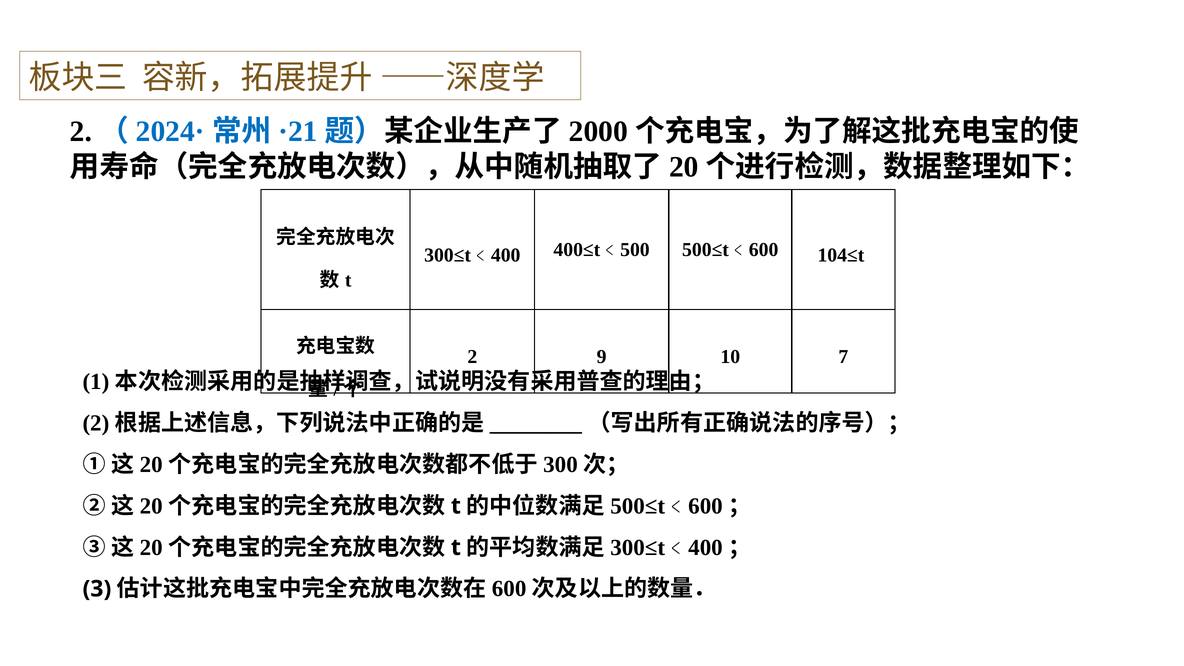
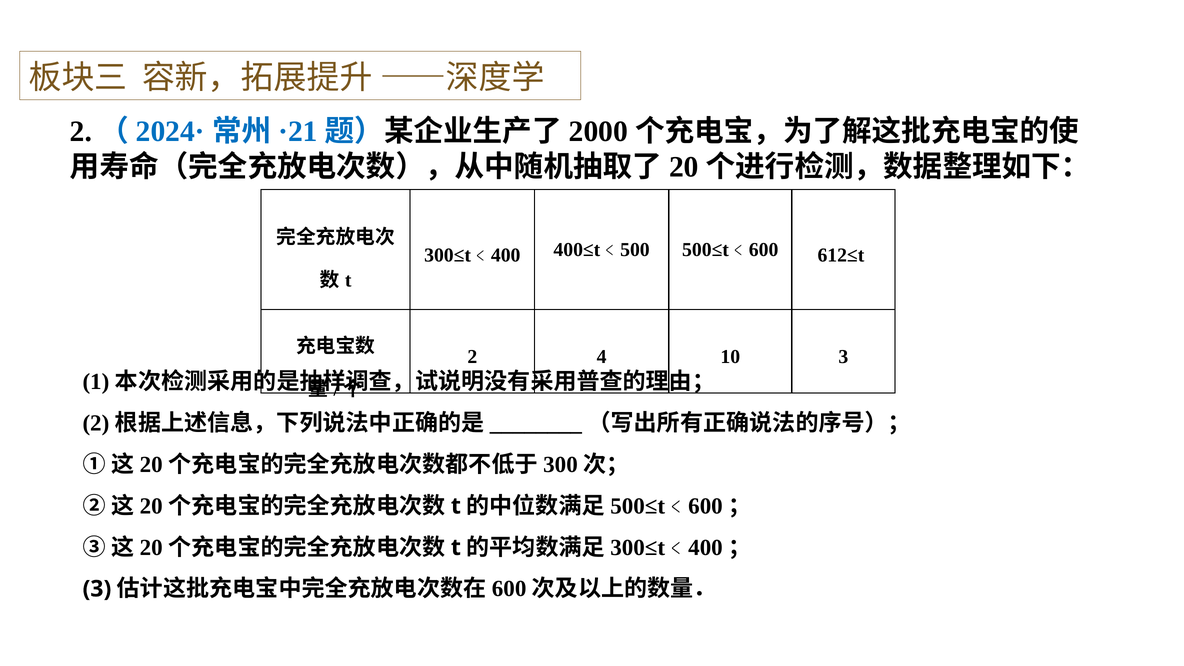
104≤t: 104≤t -> 612≤t (841, 255)
9: 9 -> 4 (602, 357)
10 7: 7 -> 3 (843, 357)
